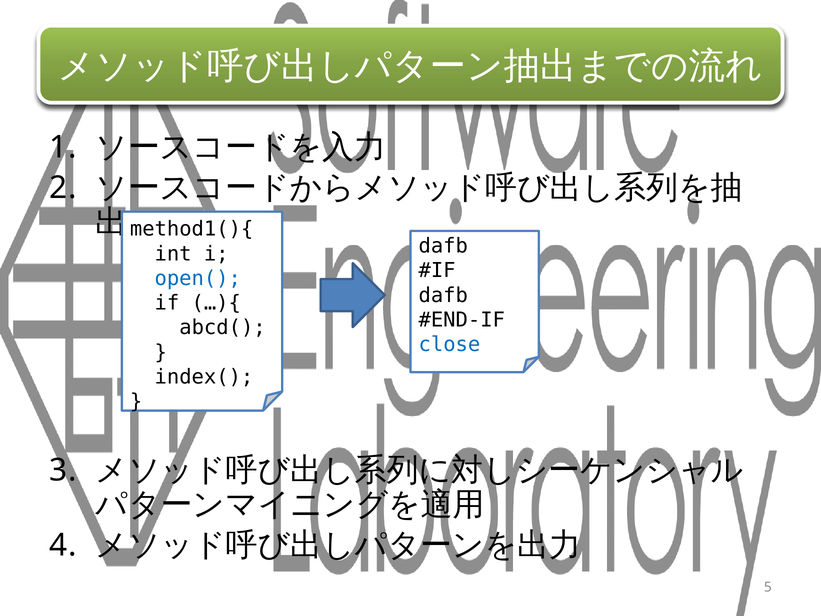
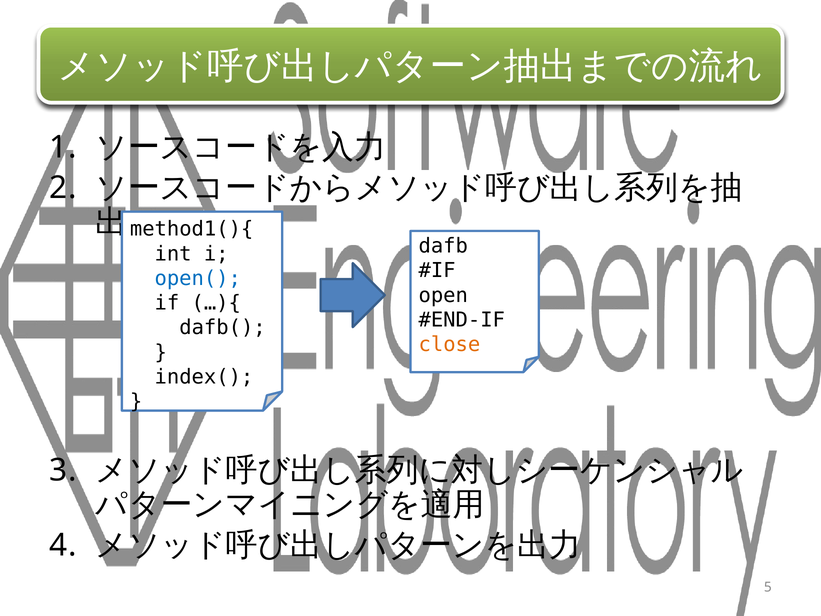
dafb: dafb -> open (443, 295)
abcd(: abcd( -> dafb( (223, 328)
close colour: blue -> orange (449, 344)
